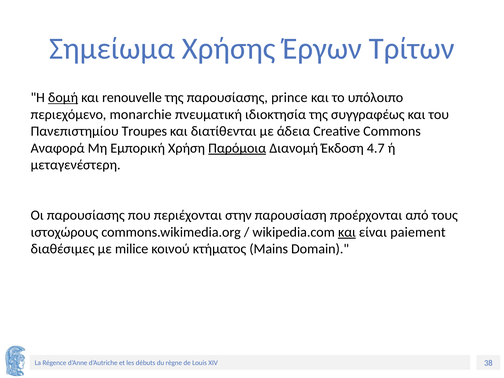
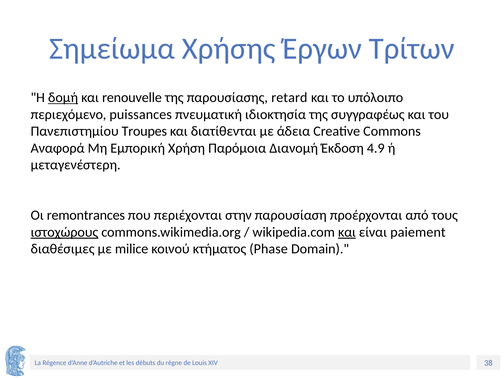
prince: prince -> retard (289, 98)
monarchie: monarchie -> puissances (141, 115)
Παρόμοια underline: present -> none (237, 148)
4.7: 4.7 -> 4.9 (376, 148)
Οι παρουσίασης: παρουσίασης -> remontrances (86, 215)
ιστοχώρους underline: none -> present (64, 232)
Mains: Mains -> Phase (269, 249)
